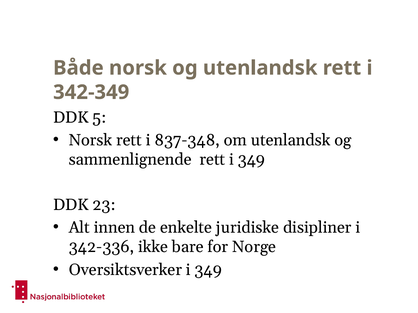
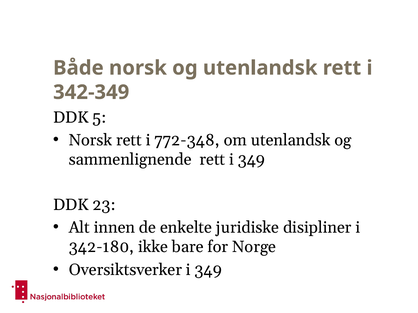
837-348: 837-348 -> 772-348 (187, 140)
342-336: 342-336 -> 342-180 (101, 247)
